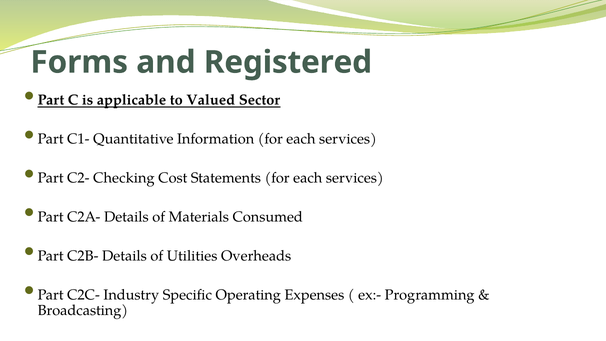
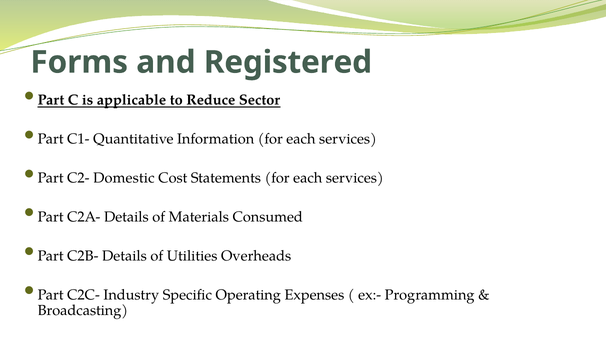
Valued: Valued -> Reduce (211, 100)
Checking: Checking -> Domestic (124, 178)
